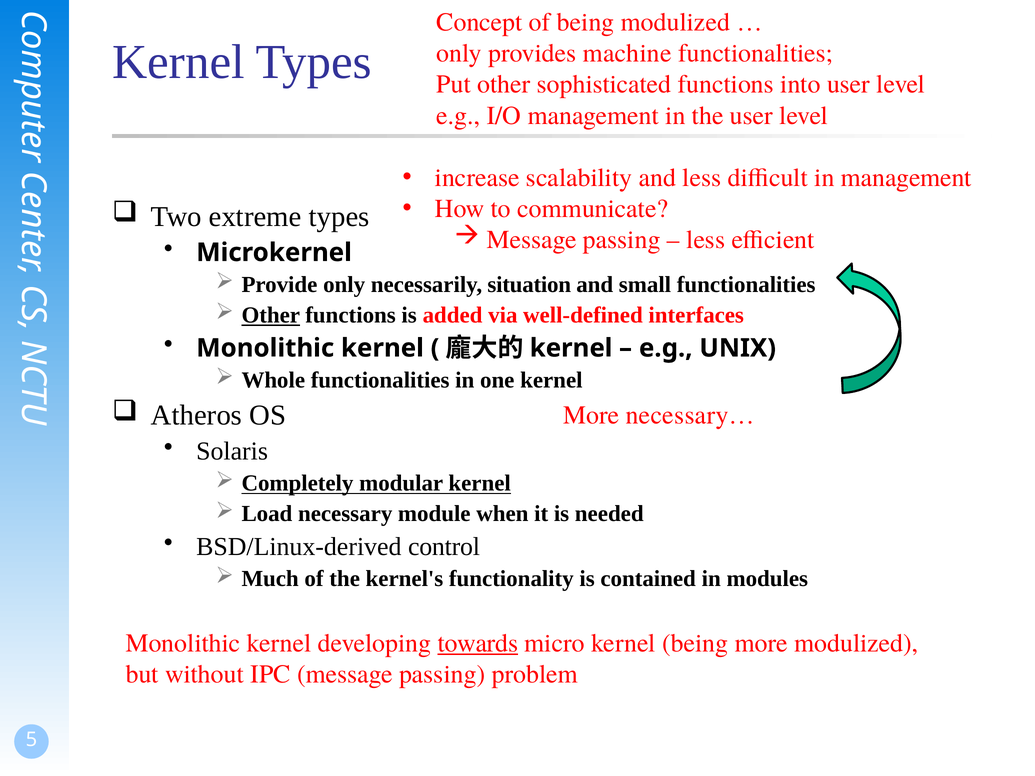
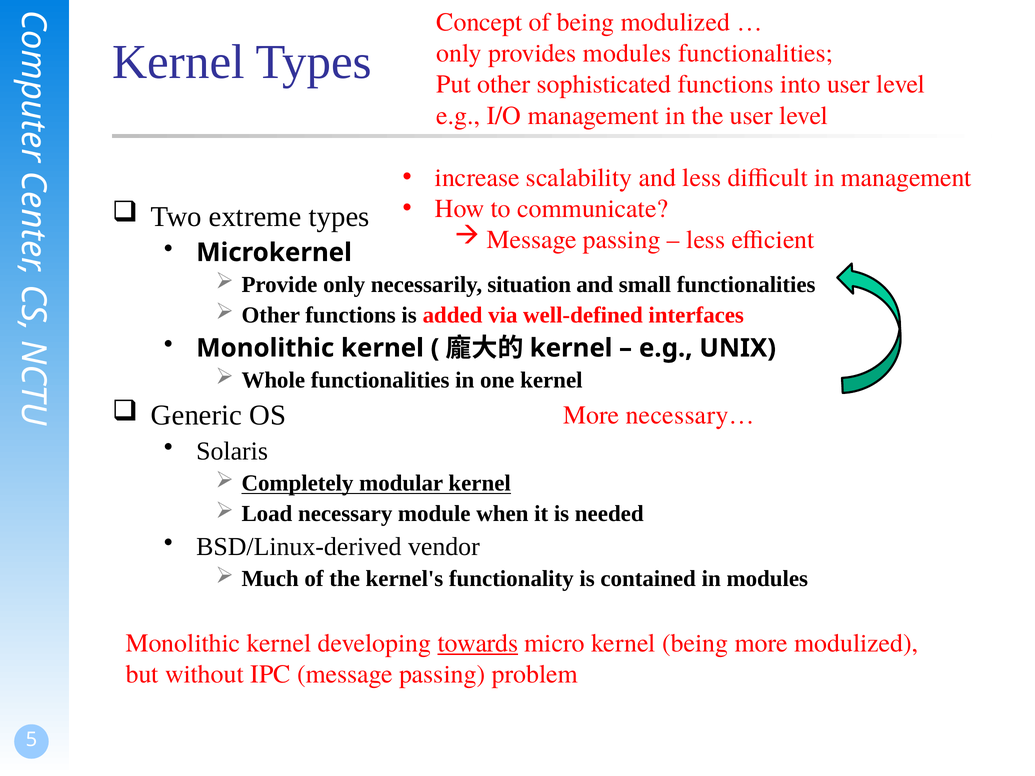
provides machine: machine -> modules (627, 53)
Other underline: present -> none (271, 315)
Atheros: Atheros -> Generic (197, 415)
control: control -> vendor (444, 547)
